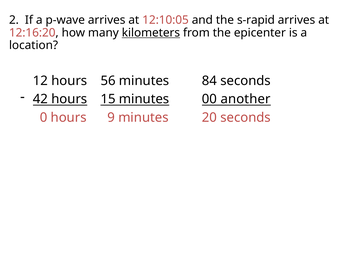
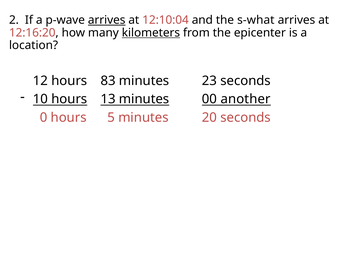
arrives underline: none -> present (107, 20)
12:10:05: 12:10:05 -> 12:10:04 (166, 20)
s-rapid: s-rapid -> s-what (256, 20)
56: 56 -> 83 (108, 81)
84: 84 -> 23 (209, 81)
42: 42 -> 10 (40, 99)
15: 15 -> 13 (108, 99)
9: 9 -> 5 (111, 118)
